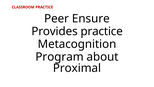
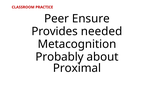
Provides practice: practice -> needed (102, 31)
Program: Program -> Probably (60, 57)
